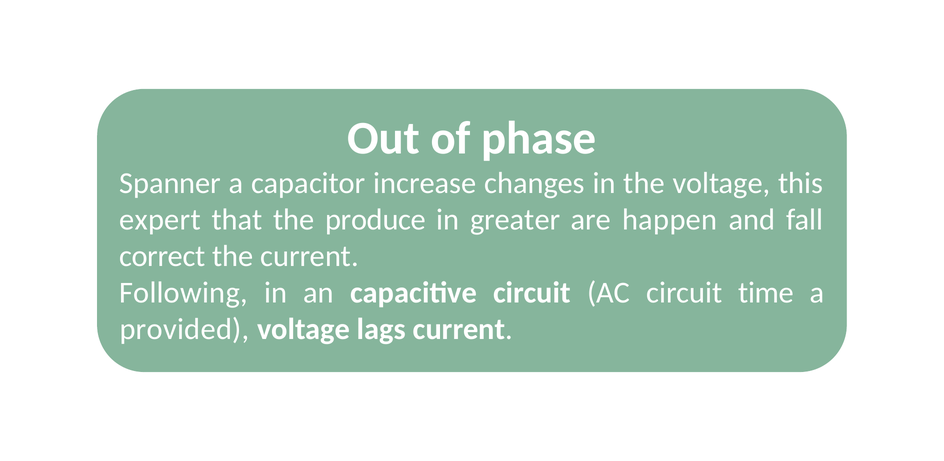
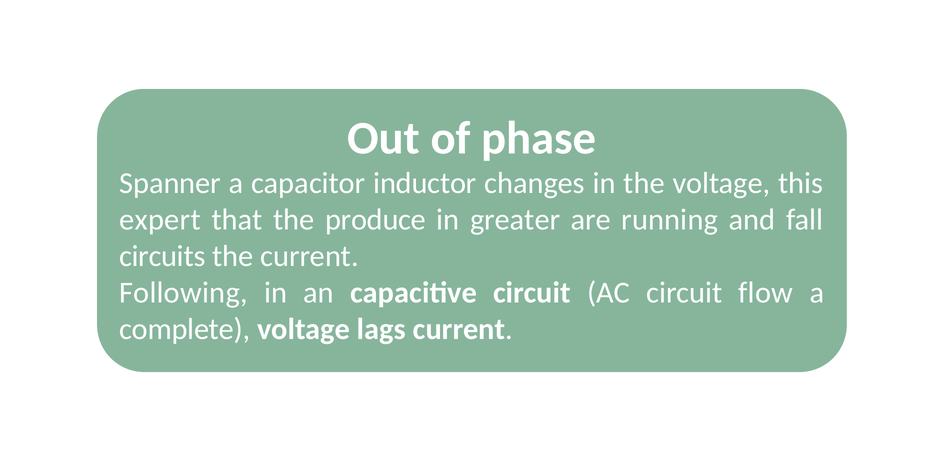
increase: increase -> inductor (425, 184)
happen: happen -> running (670, 220)
correct: correct -> circuits (162, 257)
time: time -> flow (766, 293)
provided: provided -> complete (185, 330)
